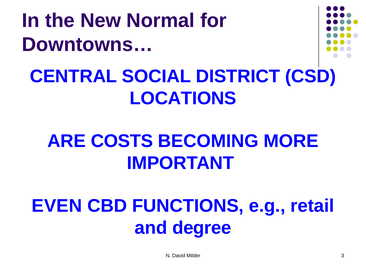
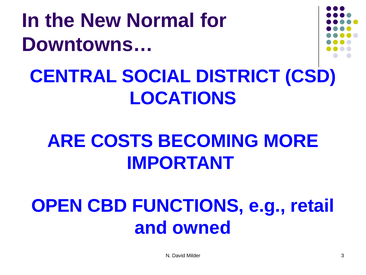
EVEN: EVEN -> OPEN (57, 205)
degree: degree -> owned (202, 227)
